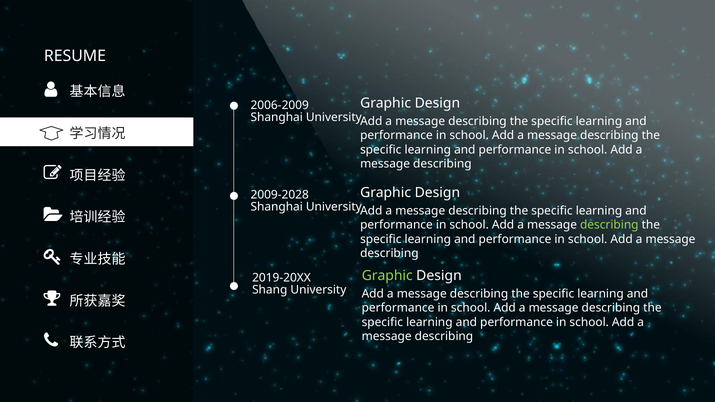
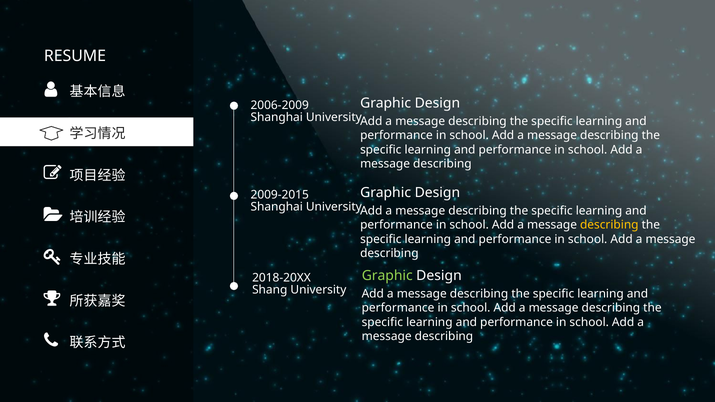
2009-2028: 2009-2028 -> 2009-2015 (280, 195)
describing colour: light green -> yellow (609, 225)
2019-20XX: 2019-20XX -> 2018-20XX (281, 278)
